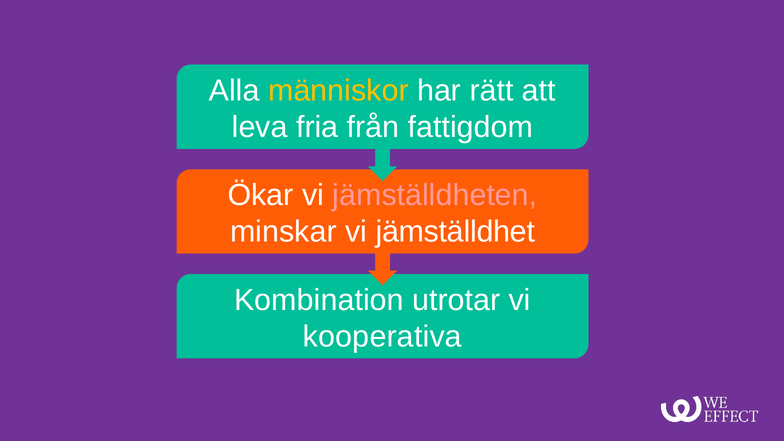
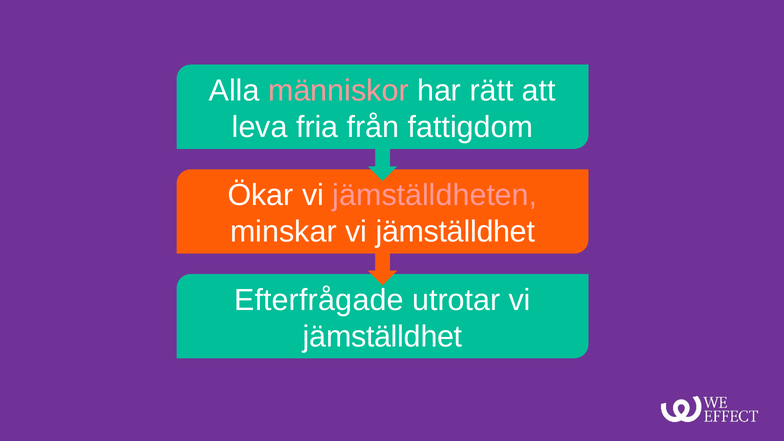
människor colour: yellow -> pink (338, 91)
Kombination: Kombination -> Efterfrågade (319, 300)
kooperativa: kooperativa -> jämställdhet (383, 337)
